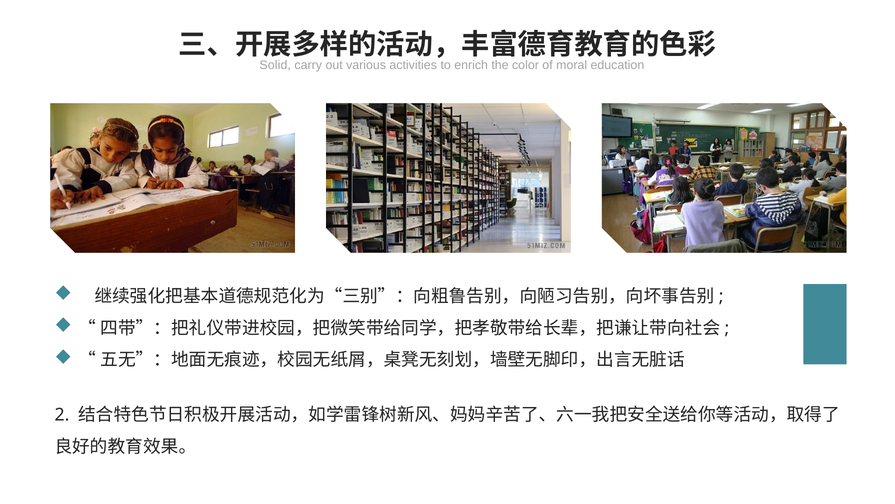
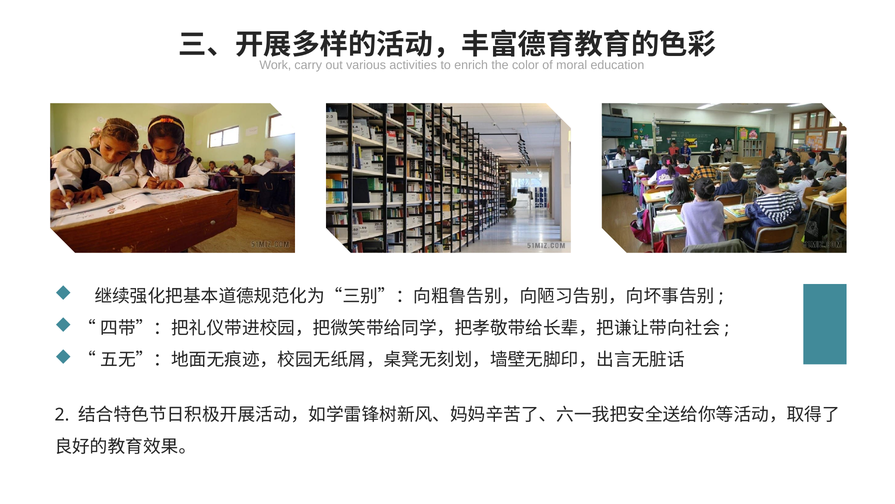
Solid: Solid -> Work (275, 65)
